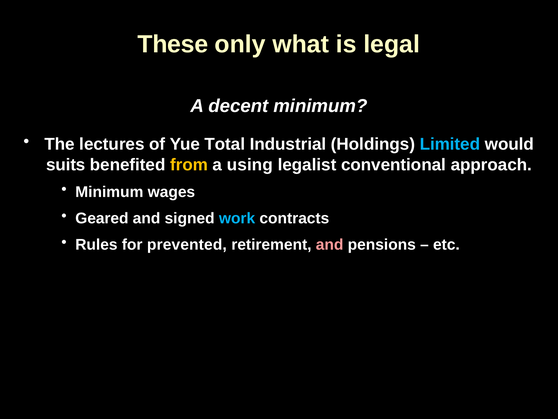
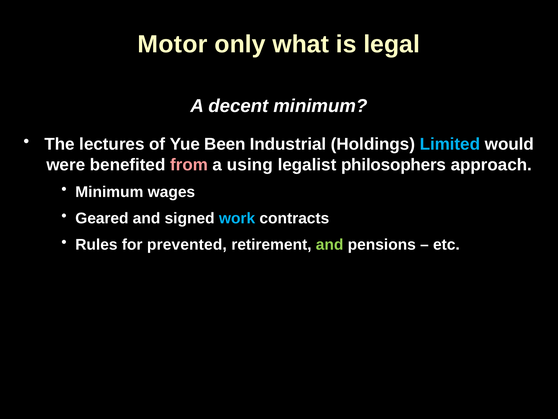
These: These -> Motor (173, 44)
Total: Total -> Been (225, 144)
suits: suits -> were (66, 165)
from colour: yellow -> pink (189, 165)
conventional: conventional -> philosophers (394, 165)
and colour: pink -> light green (330, 245)
